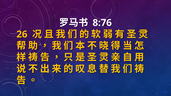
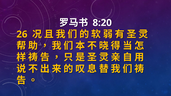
8:76: 8:76 -> 8:20 (102, 23)
